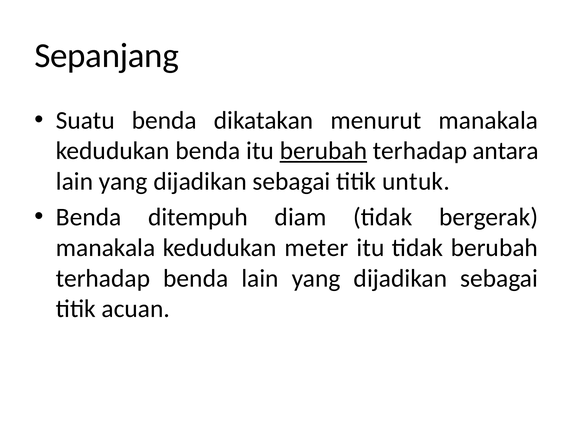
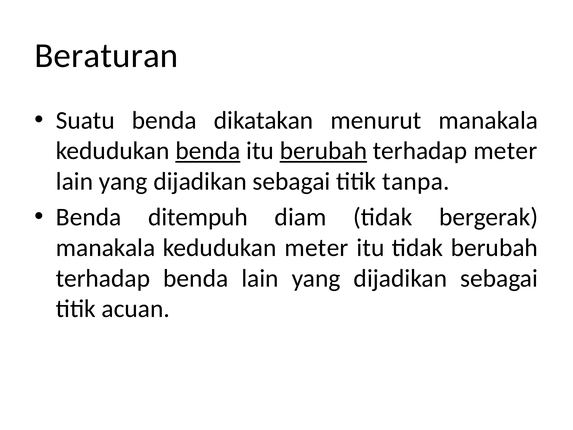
Sepanjang: Sepanjang -> Beraturan (106, 55)
benda underline: none -> present (208, 151)
terhadap antara: antara -> meter (505, 151)
untuk: untuk -> tanpa (416, 181)
